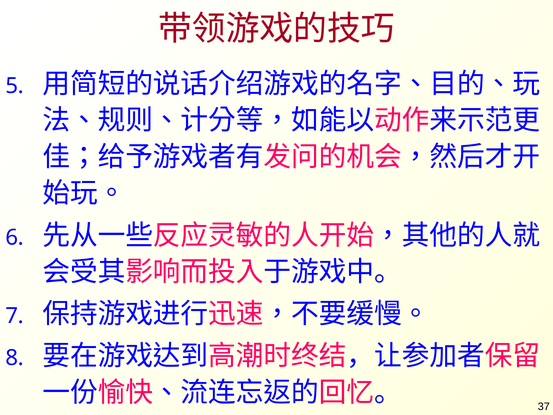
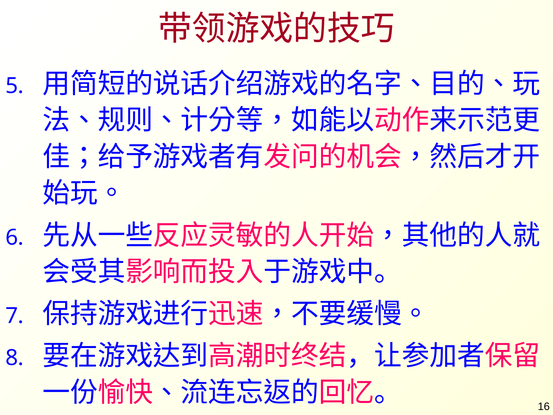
37: 37 -> 16 (544, 406)
